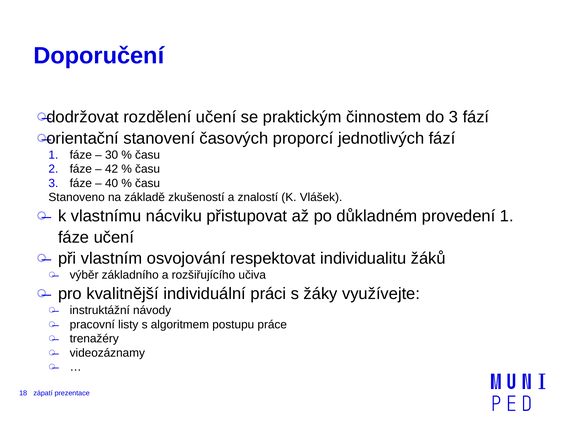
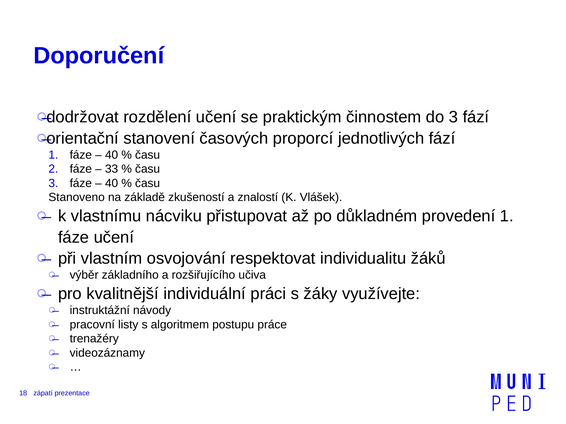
30: 30 -> 40 (112, 155)
42: 42 -> 33 (112, 169)
